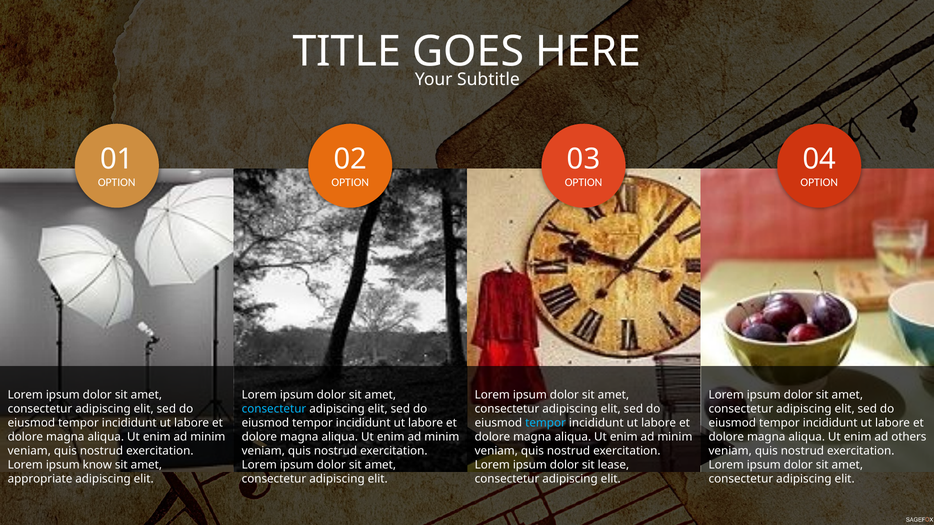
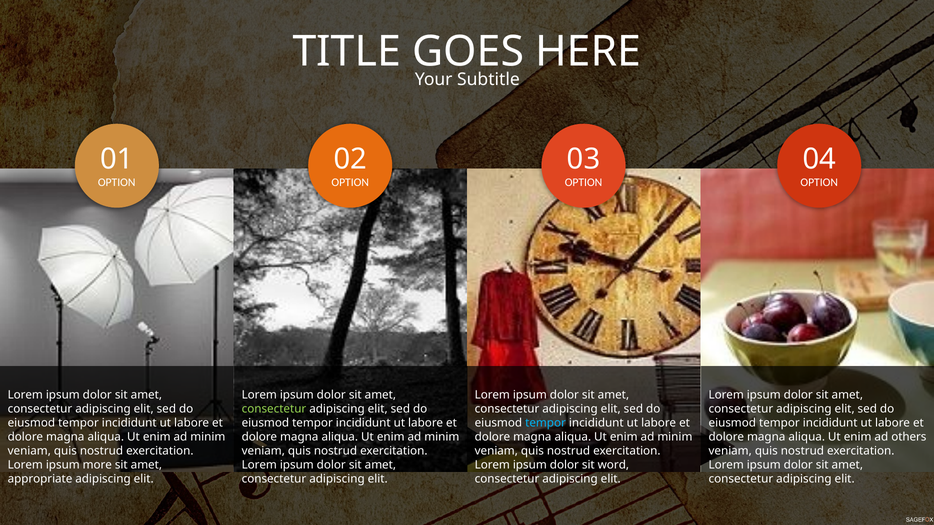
consectetur colour: light blue -> light green (274, 409)
know: know -> more (97, 465)
lease: lease -> word (613, 465)
